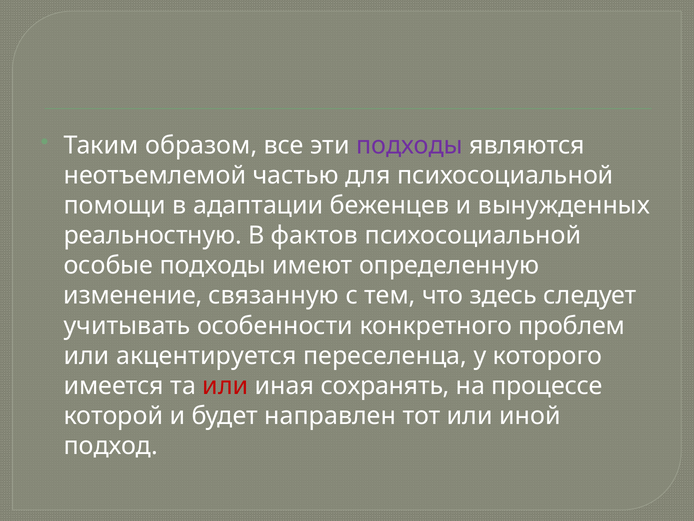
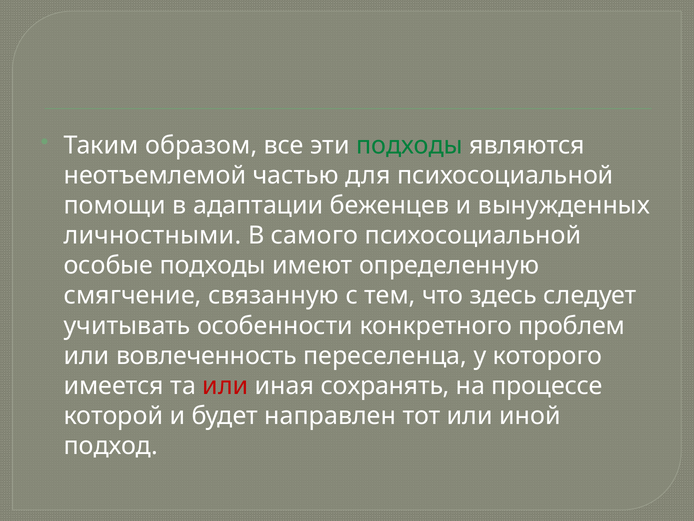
подходы colour: purple -> green (409, 145)
реальностную: реальностную -> личностными (153, 235)
фактов: фактов -> самого (314, 235)
изменение: изменение -> смягчение (133, 295)
акцентируется: акцентируется -> вовлеченность (207, 356)
